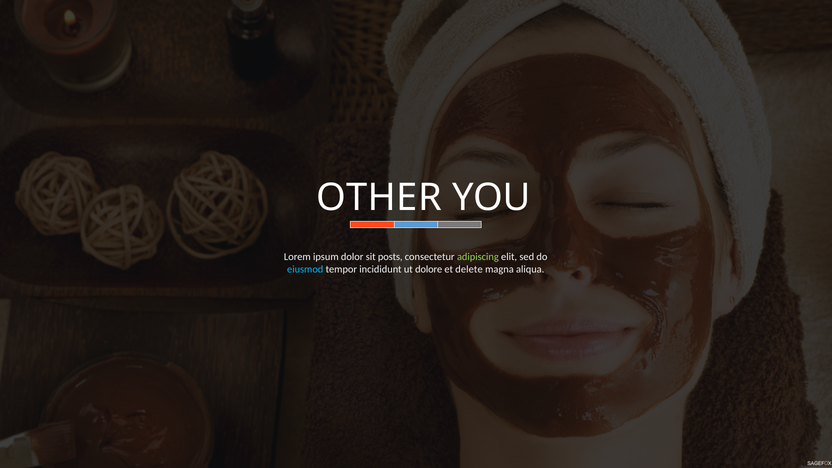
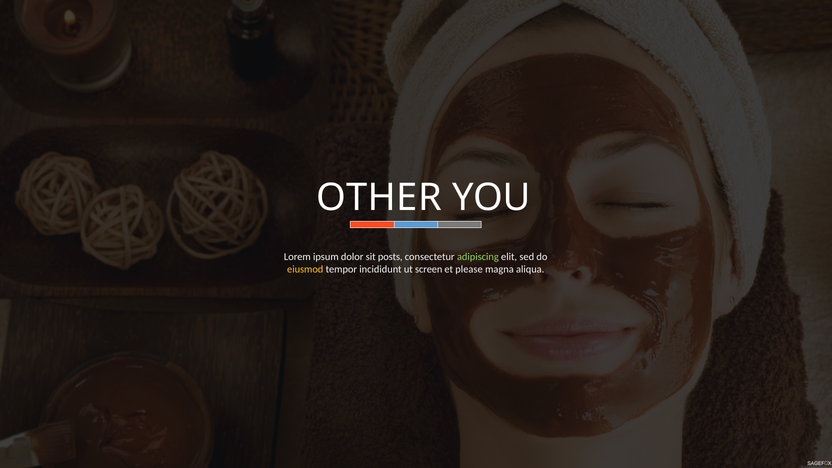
eiusmod colour: light blue -> yellow (305, 269)
dolore: dolore -> screen (429, 269)
delete: delete -> please (469, 269)
